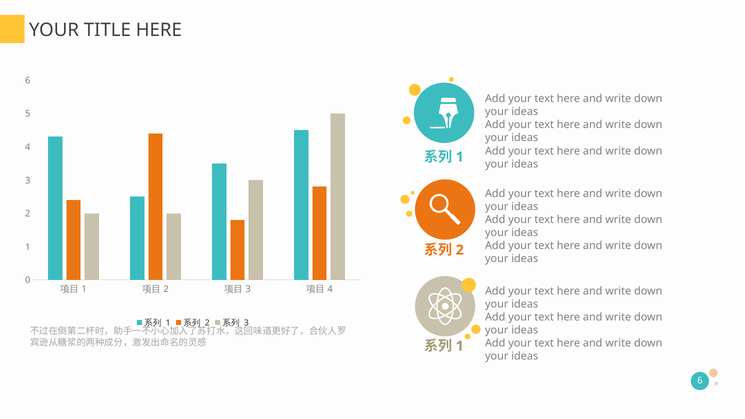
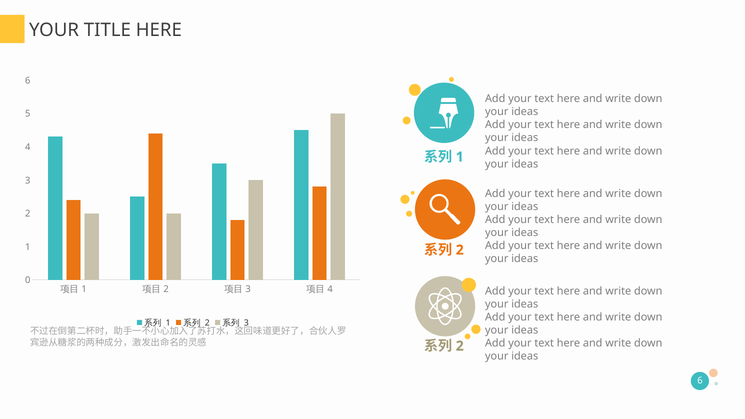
1: 1 -> 2 (460, 346)
